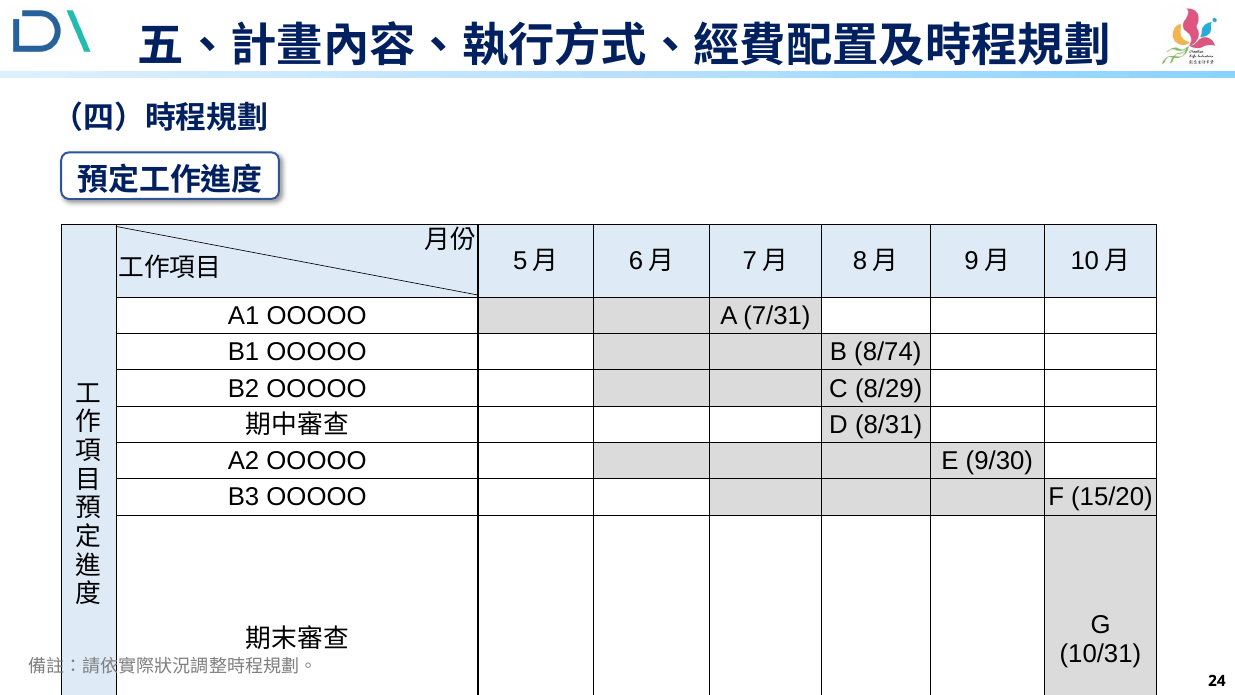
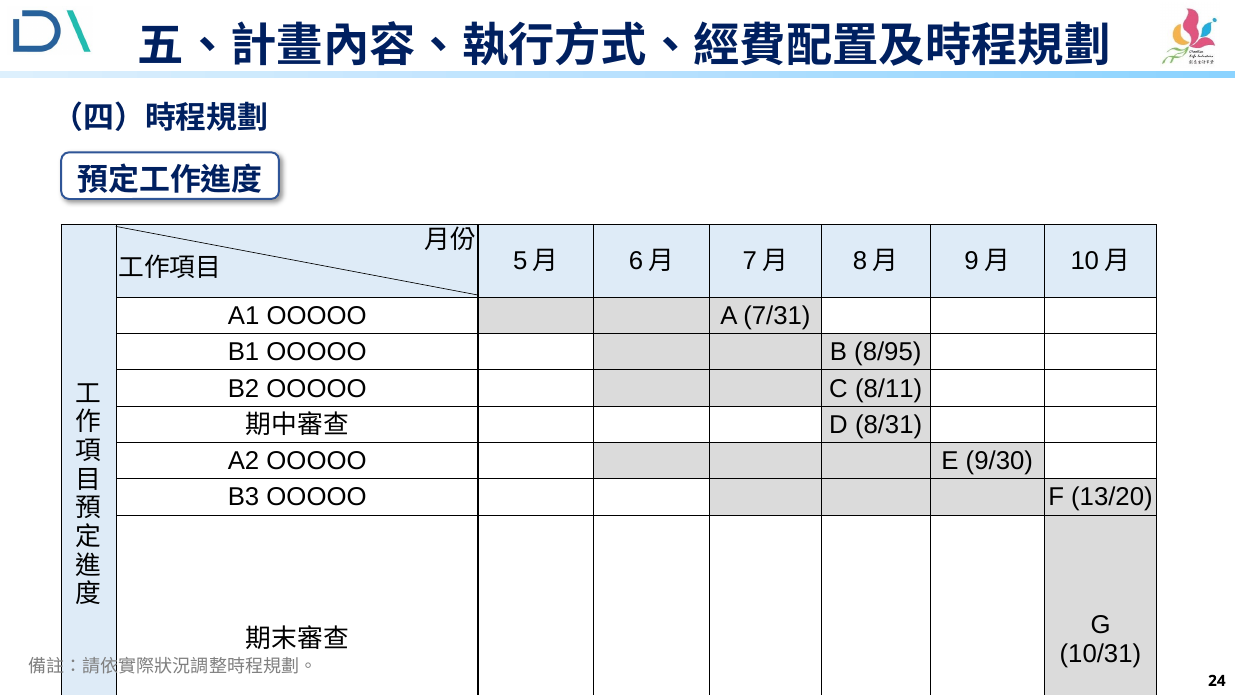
8/74: 8/74 -> 8/95 (888, 352)
8/29: 8/29 -> 8/11 (889, 388)
15/20: 15/20 -> 13/20 (1112, 497)
